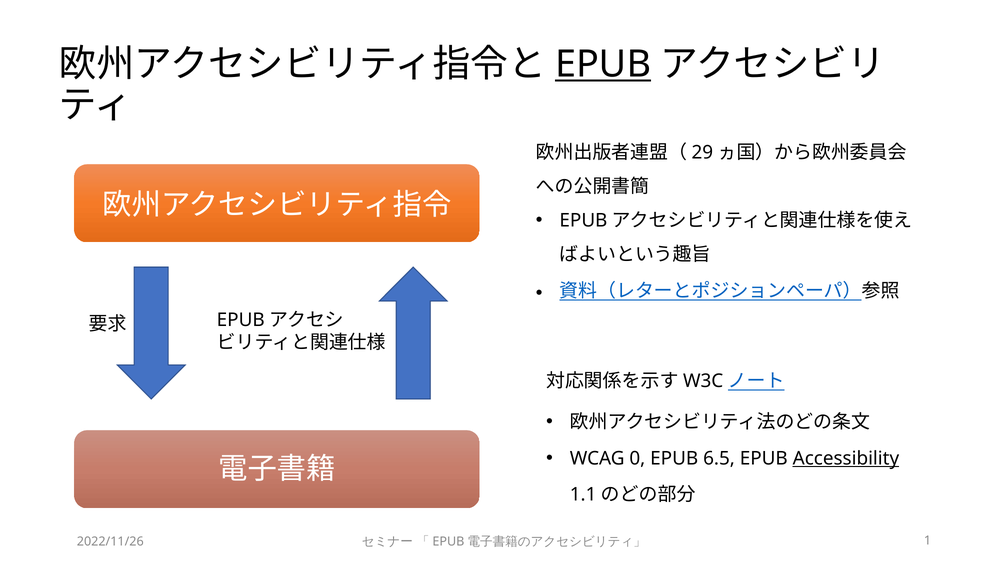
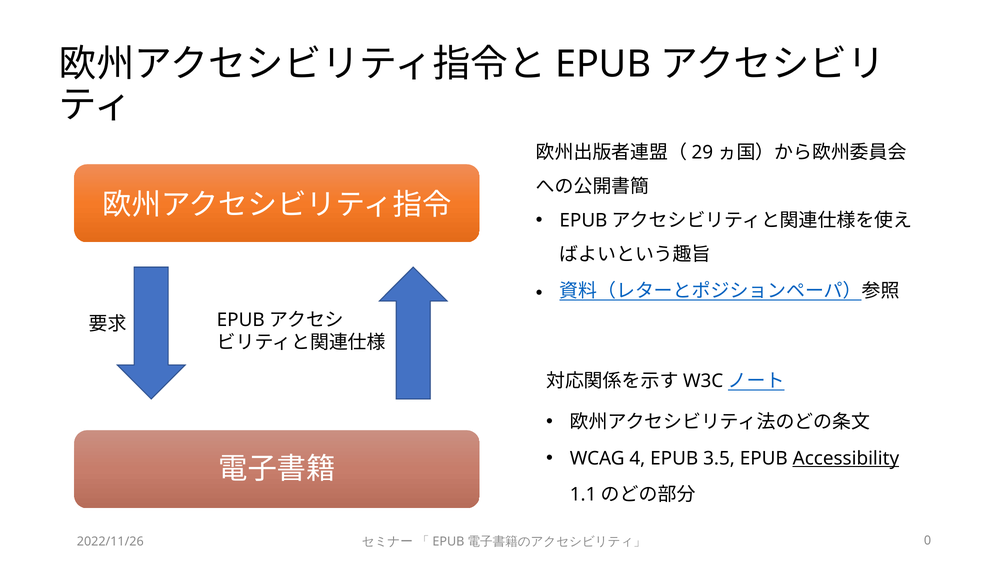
EPUB underline: present -> none (603, 64)
0: 0 -> 4 (637, 458)
6.5: 6.5 -> 3.5 (719, 458)
1: 1 -> 0 (928, 540)
